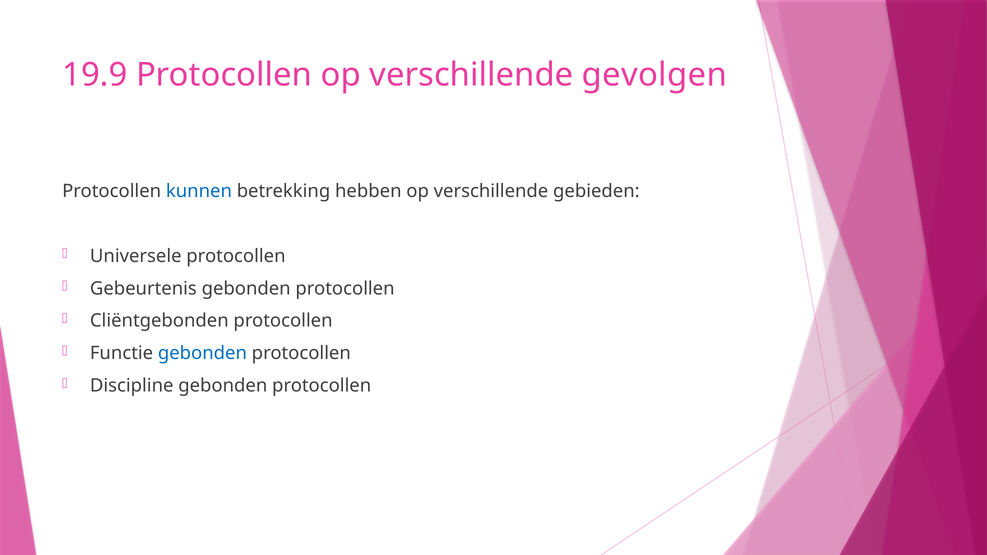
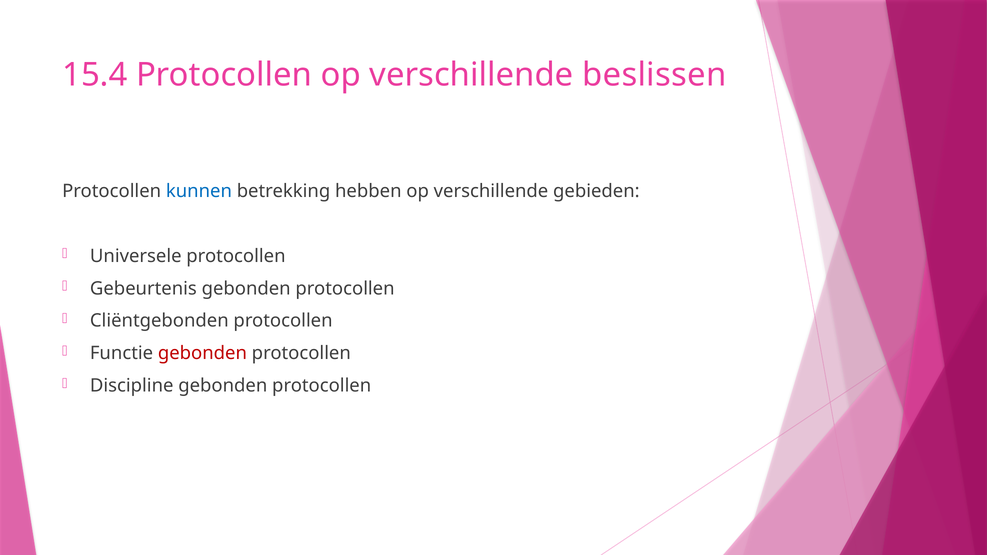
19.9: 19.9 -> 15.4 (95, 75)
gevolgen: gevolgen -> beslissen (654, 75)
gebonden colour: blue -> red (202, 353)
